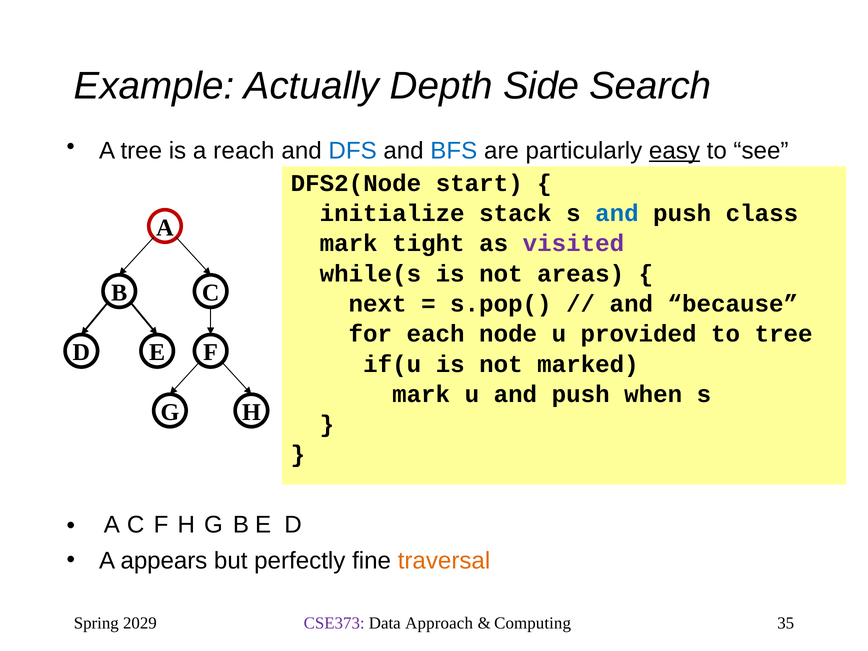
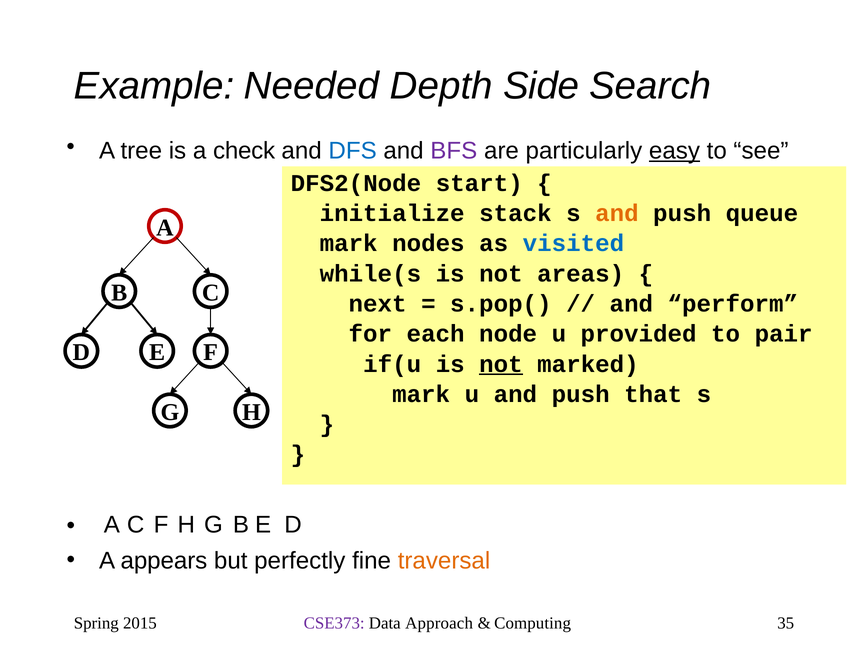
Actually: Actually -> Needed (312, 86)
reach: reach -> check (244, 151)
BFS colour: blue -> purple (454, 151)
and colour: blue -> orange (617, 213)
class: class -> queue (762, 213)
tight: tight -> nodes (428, 244)
visited colour: purple -> blue (573, 244)
because: because -> perform (733, 304)
to tree: tree -> pair (784, 334)
not underline: none -> present (501, 364)
when: when -> that (653, 394)
2029: 2029 -> 2015 (140, 623)
